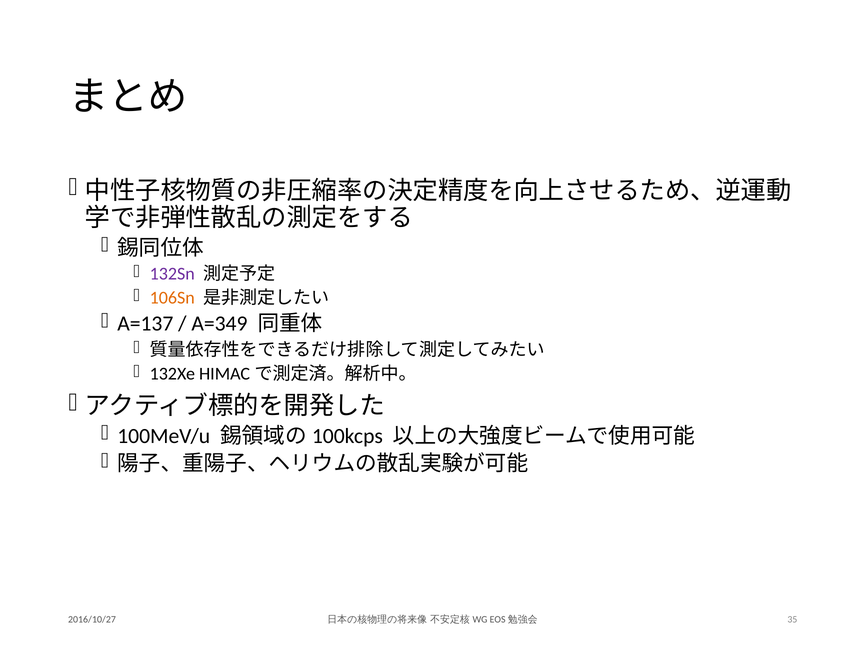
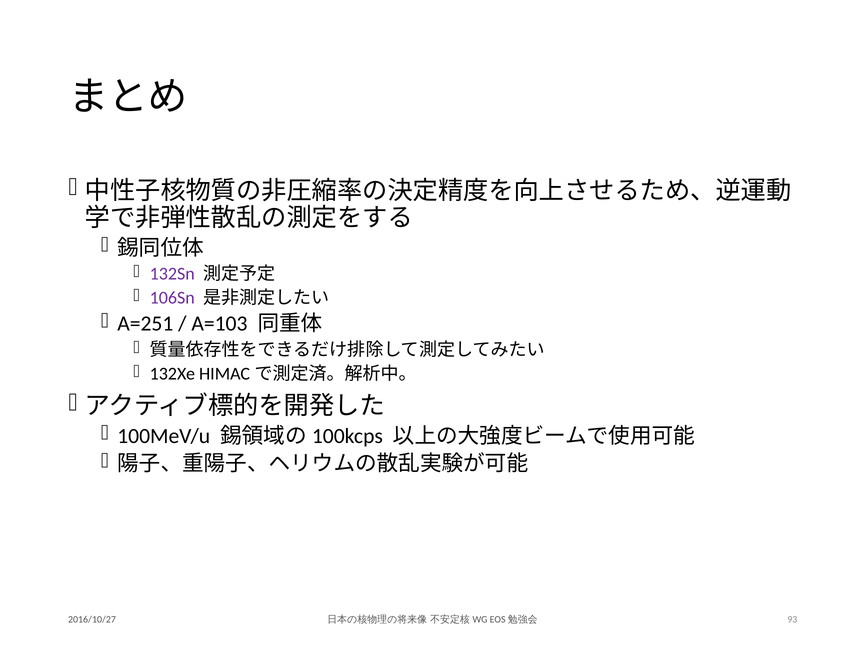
106Sn colour: orange -> purple (172, 298)
A=137: A=137 -> A=251 (145, 324)
A=349: A=349 -> A=103 (219, 324)
35: 35 -> 93 (792, 619)
